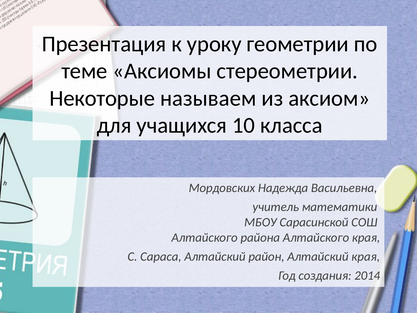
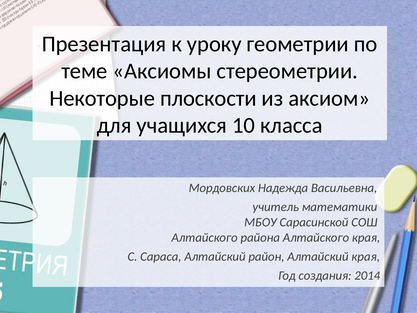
называем: называем -> плоскости (208, 98)
